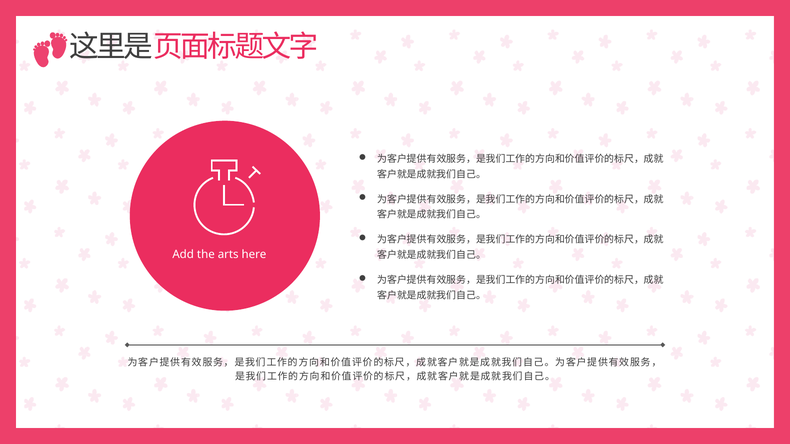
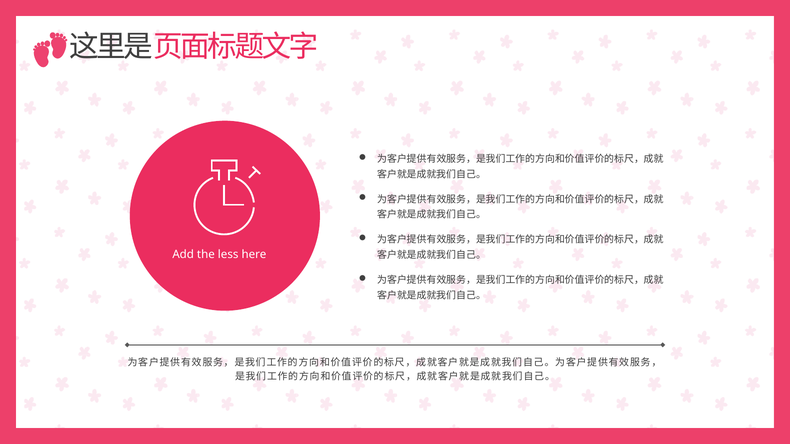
arts: arts -> less (228, 255)
